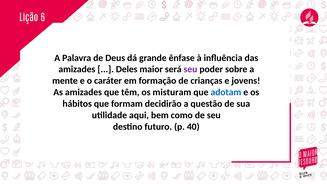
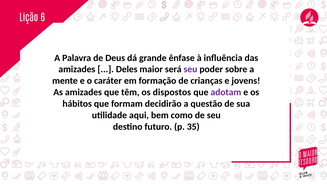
misturam: misturam -> dispostos (172, 92)
adotam colour: blue -> purple (226, 92)
40: 40 -> 35 (193, 127)
